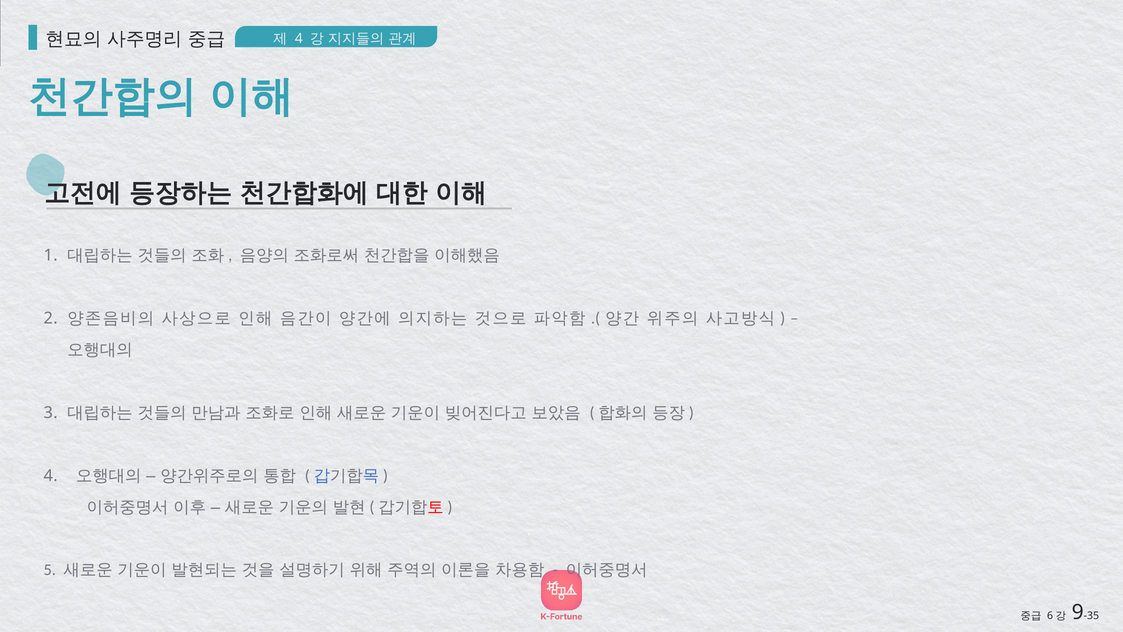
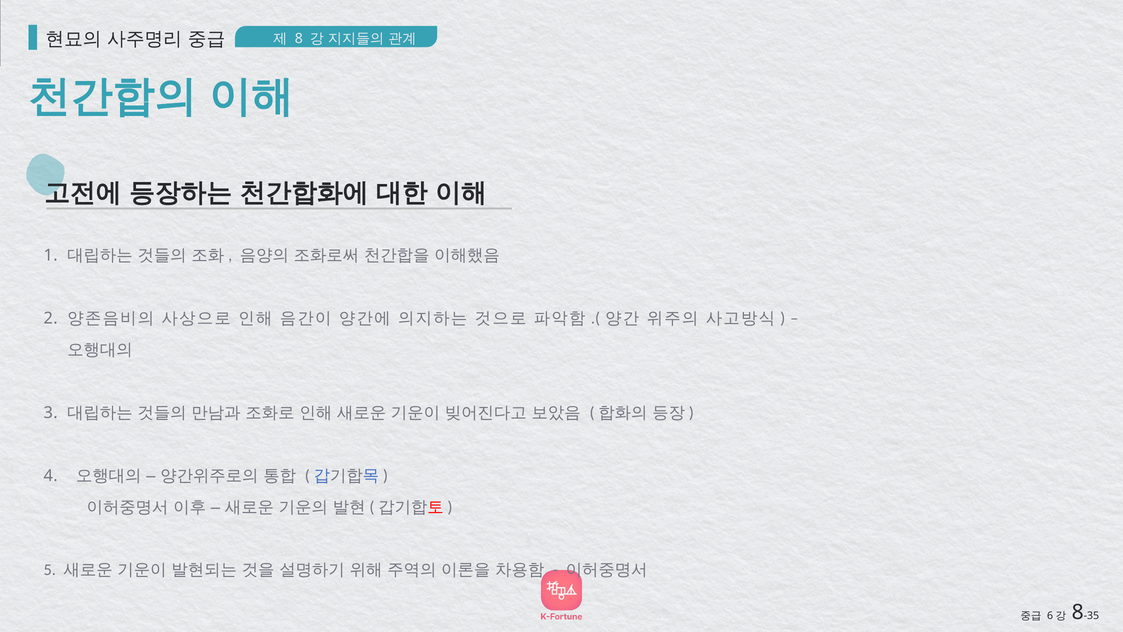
4: 4 -> 8 (299, 39)
9: 9 -> 8 (1078, 612)
